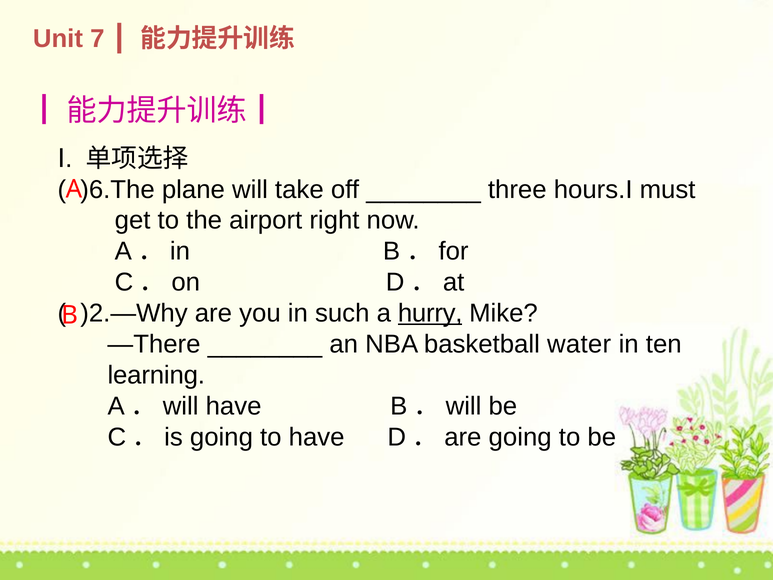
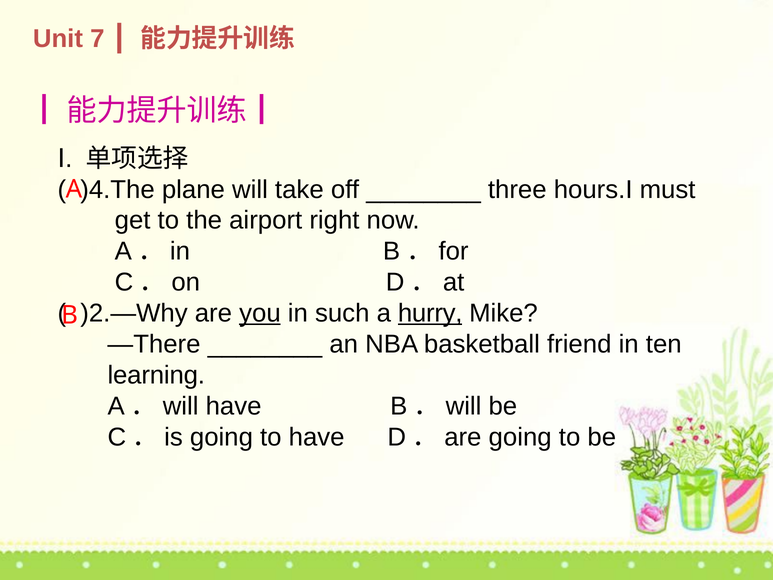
)6.The: )6.The -> )4.The (118, 189)
you underline: none -> present (260, 313)
water: water -> friend (579, 344)
